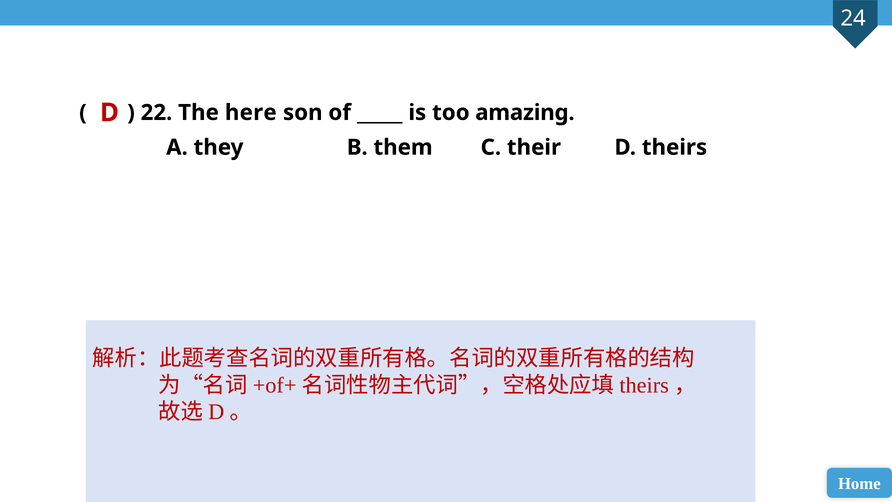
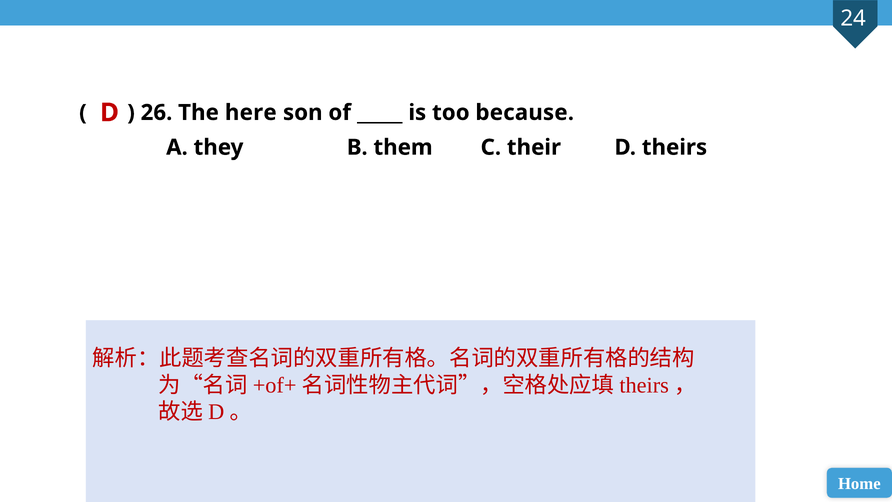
22: 22 -> 26 (156, 113)
amazing: amazing -> because (525, 113)
